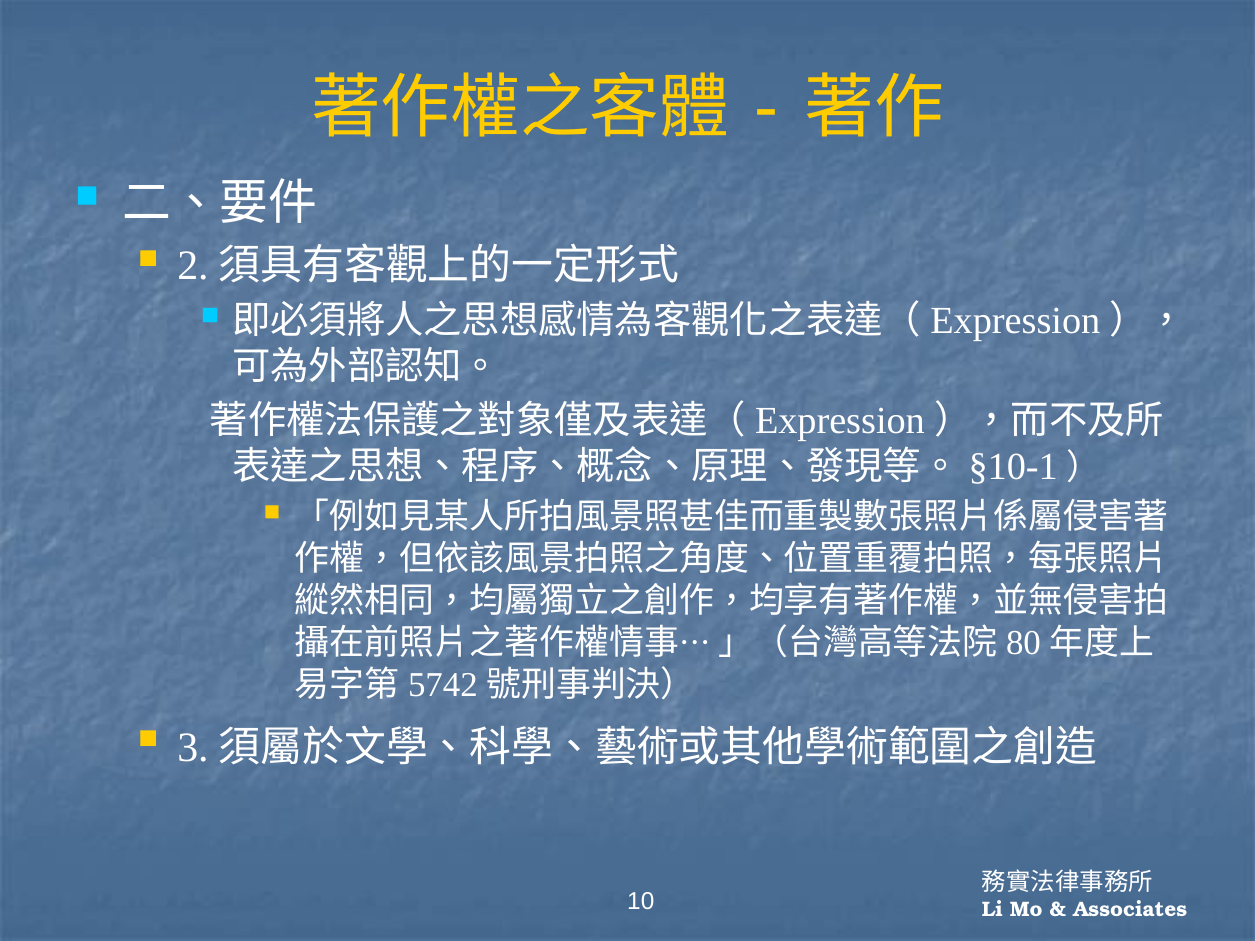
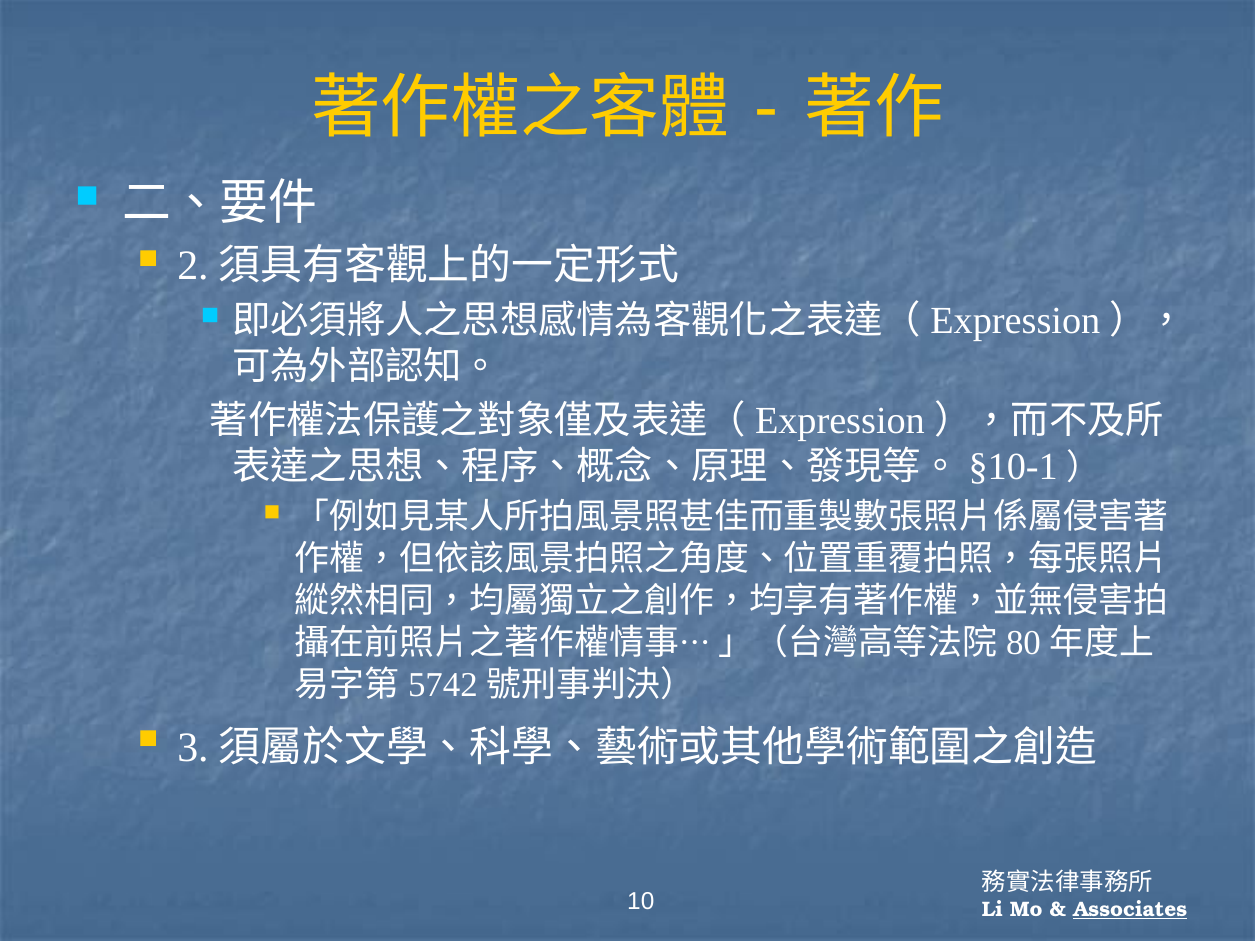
Associates underline: none -> present (1130, 910)
